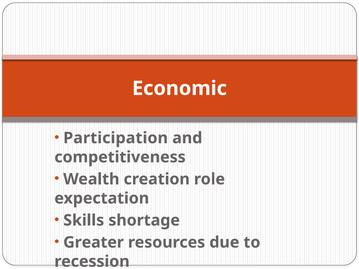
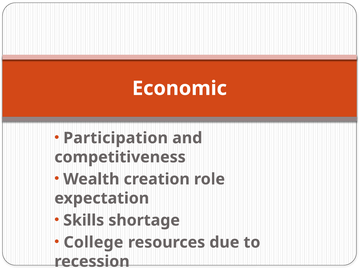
Greater: Greater -> College (93, 243)
